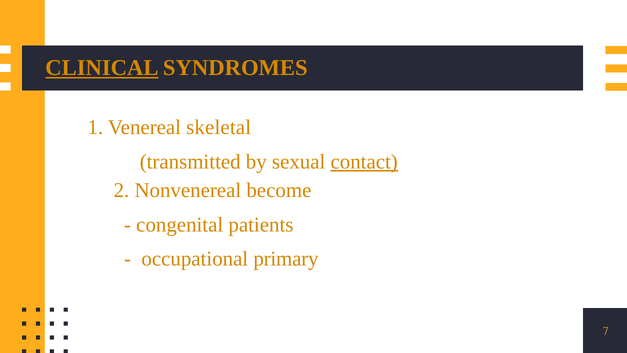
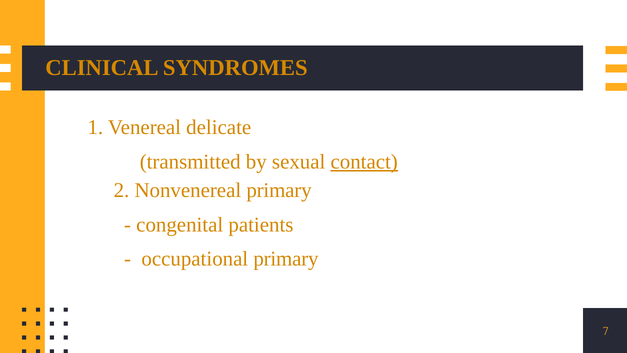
CLINICAL underline: present -> none (102, 68)
skeletal: skeletal -> delicate (219, 127)
Nonvenereal become: become -> primary (279, 190)
